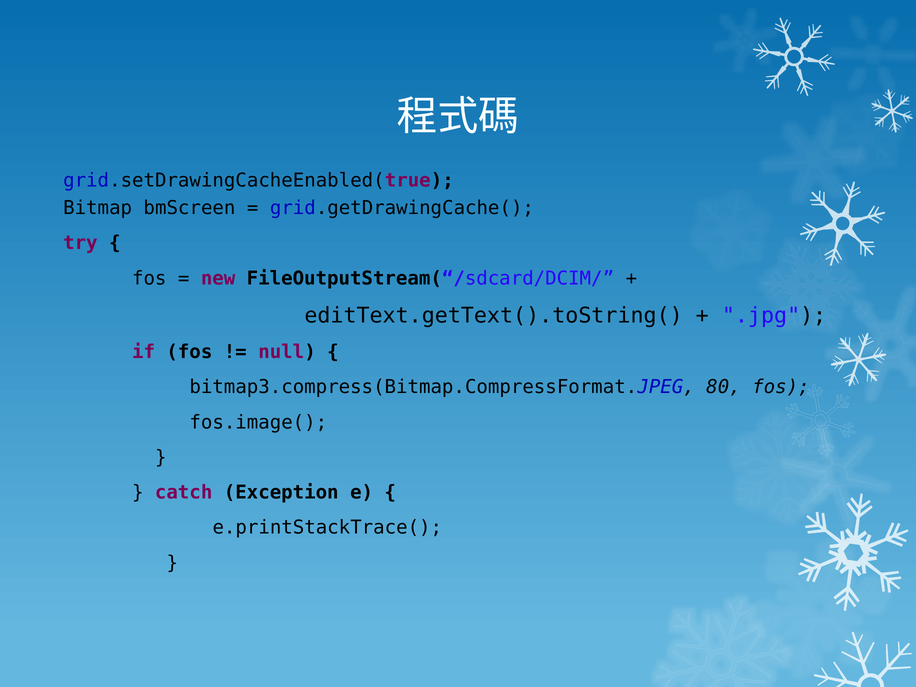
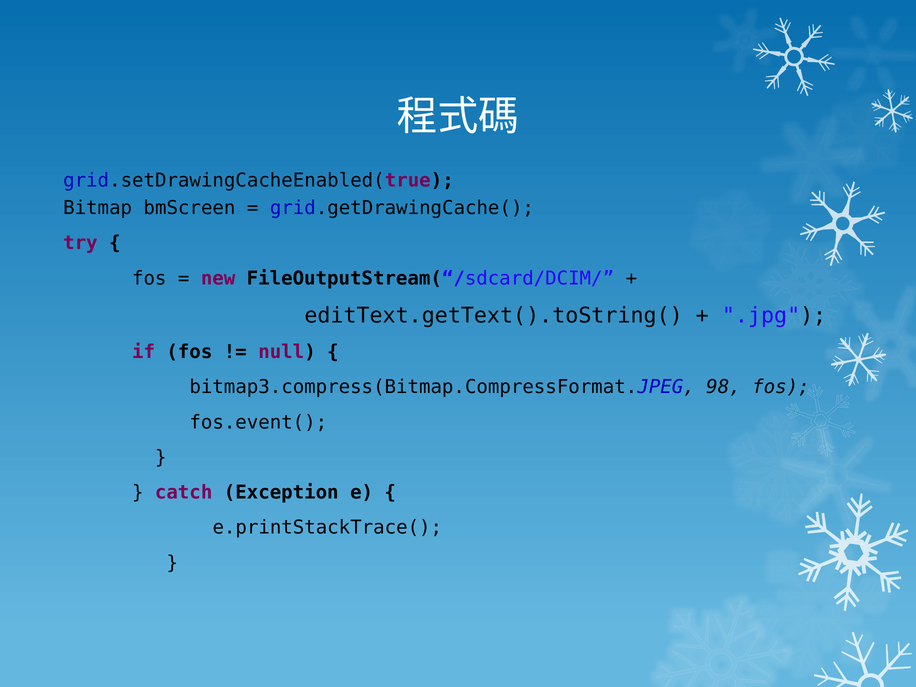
80: 80 -> 98 (723, 387)
fos.image(: fos.image( -> fos.event( (258, 422)
